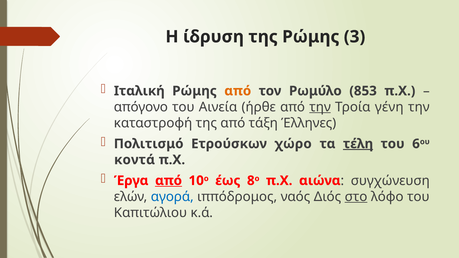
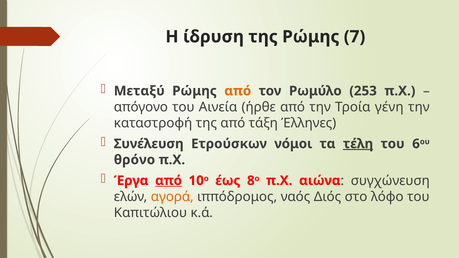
3: 3 -> 7 (355, 37)
Ιταλική: Ιταλική -> Μεταξύ (139, 91)
853: 853 -> 253 (363, 91)
την underline: present -> none (320, 107)
Πολιτισμό: Πολιτισμό -> Συνέλευση (149, 144)
χώρο: χώρο -> νόμοι (293, 144)
κοντά: κοντά -> θρόνο (134, 160)
αγορά colour: blue -> orange (172, 197)
στο underline: present -> none (356, 197)
